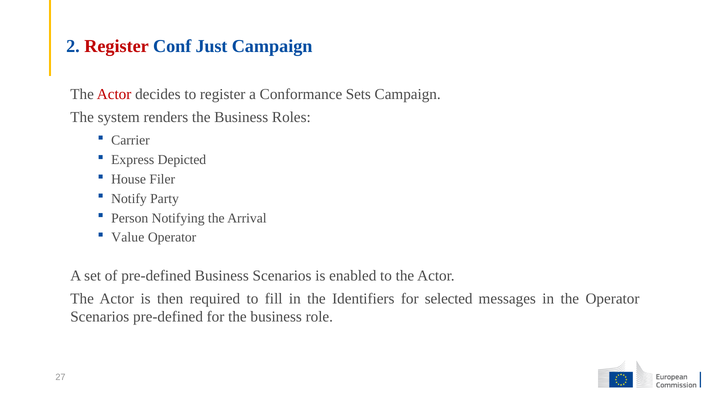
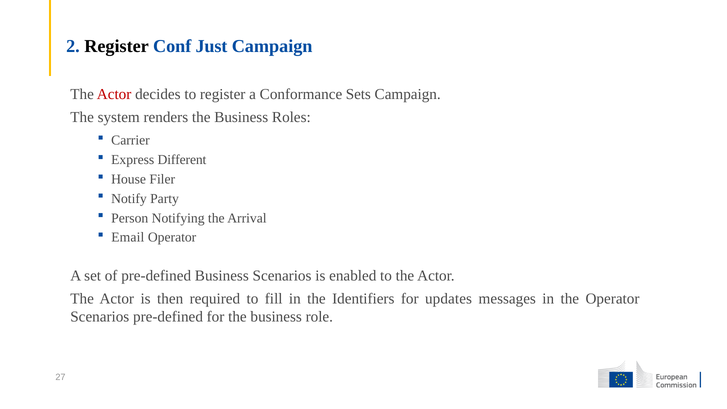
Register colour: red -> black (117, 46)
Depicted: Depicted -> Different (182, 160)
Value: Value -> Email (128, 237)
selected: selected -> updates (449, 298)
